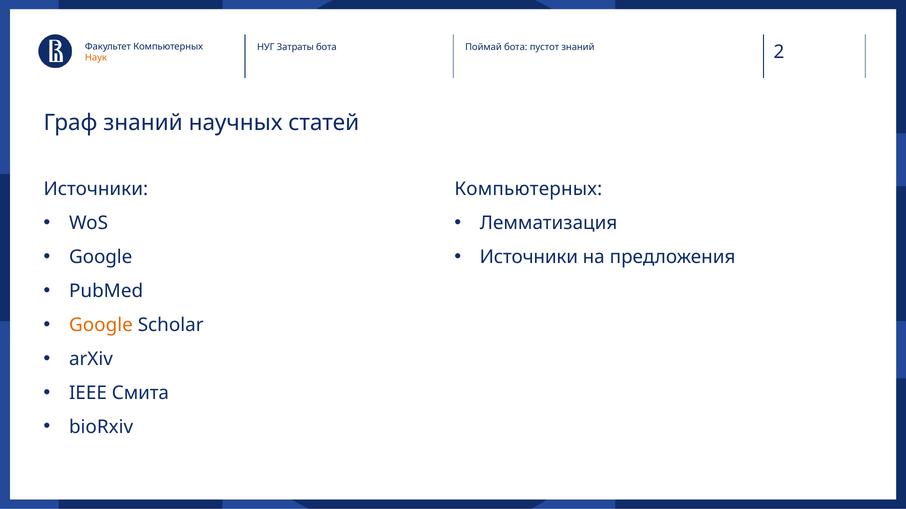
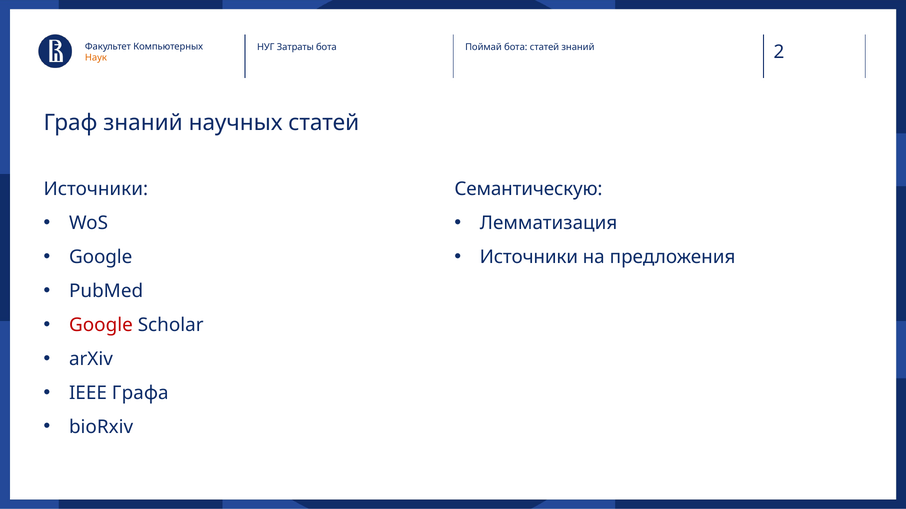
бота пустот: пустот -> статей (544, 47)
Компьютерных: Компьютерных -> Семантическую (528, 189)
Google colour: orange -> red (101, 325)
Смита: Смита -> Графа (140, 393)
